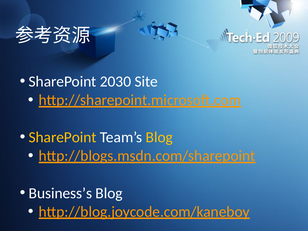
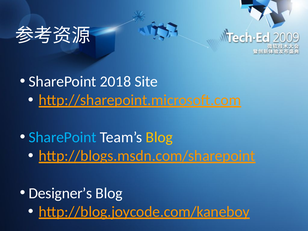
2030: 2030 -> 2018 (115, 82)
SharePoint colour: yellow -> light blue (63, 137)
Business’s: Business’s -> Designer’s (60, 193)
